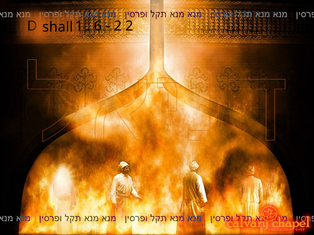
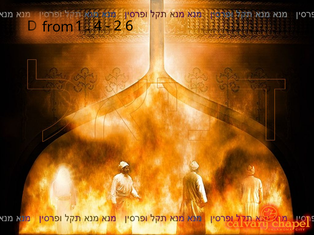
shall: shall -> from (58, 27)
6: 6 -> 4 (98, 26)
2 2: 2 -> 6 (129, 26)
